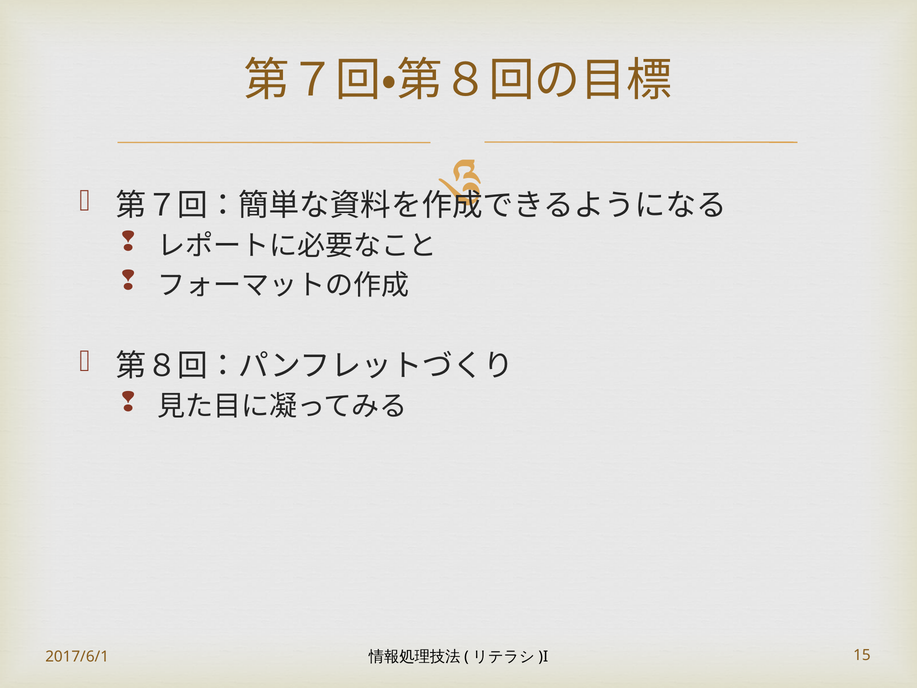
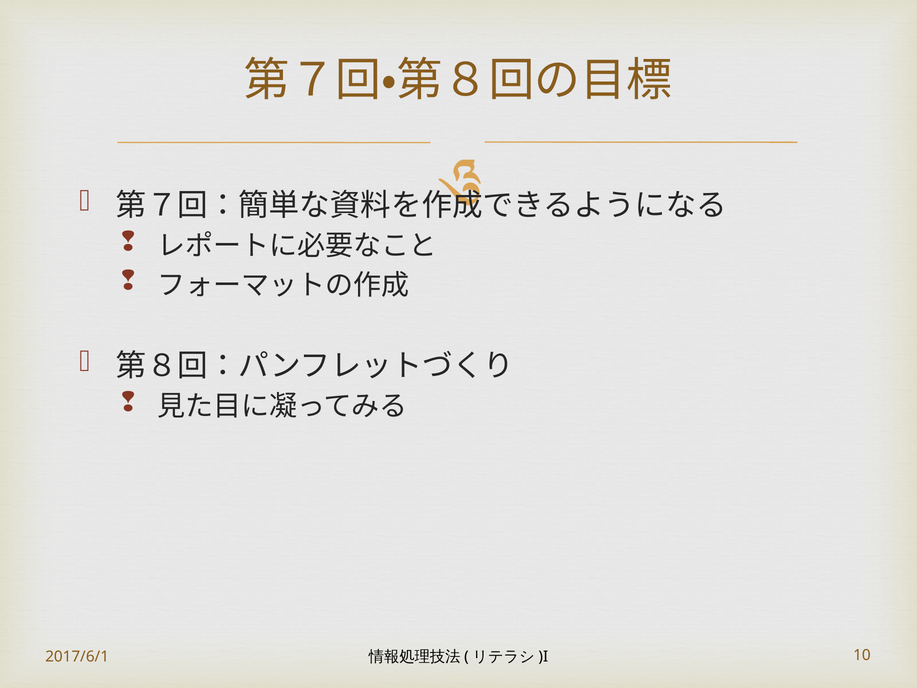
15: 15 -> 10 (862, 655)
